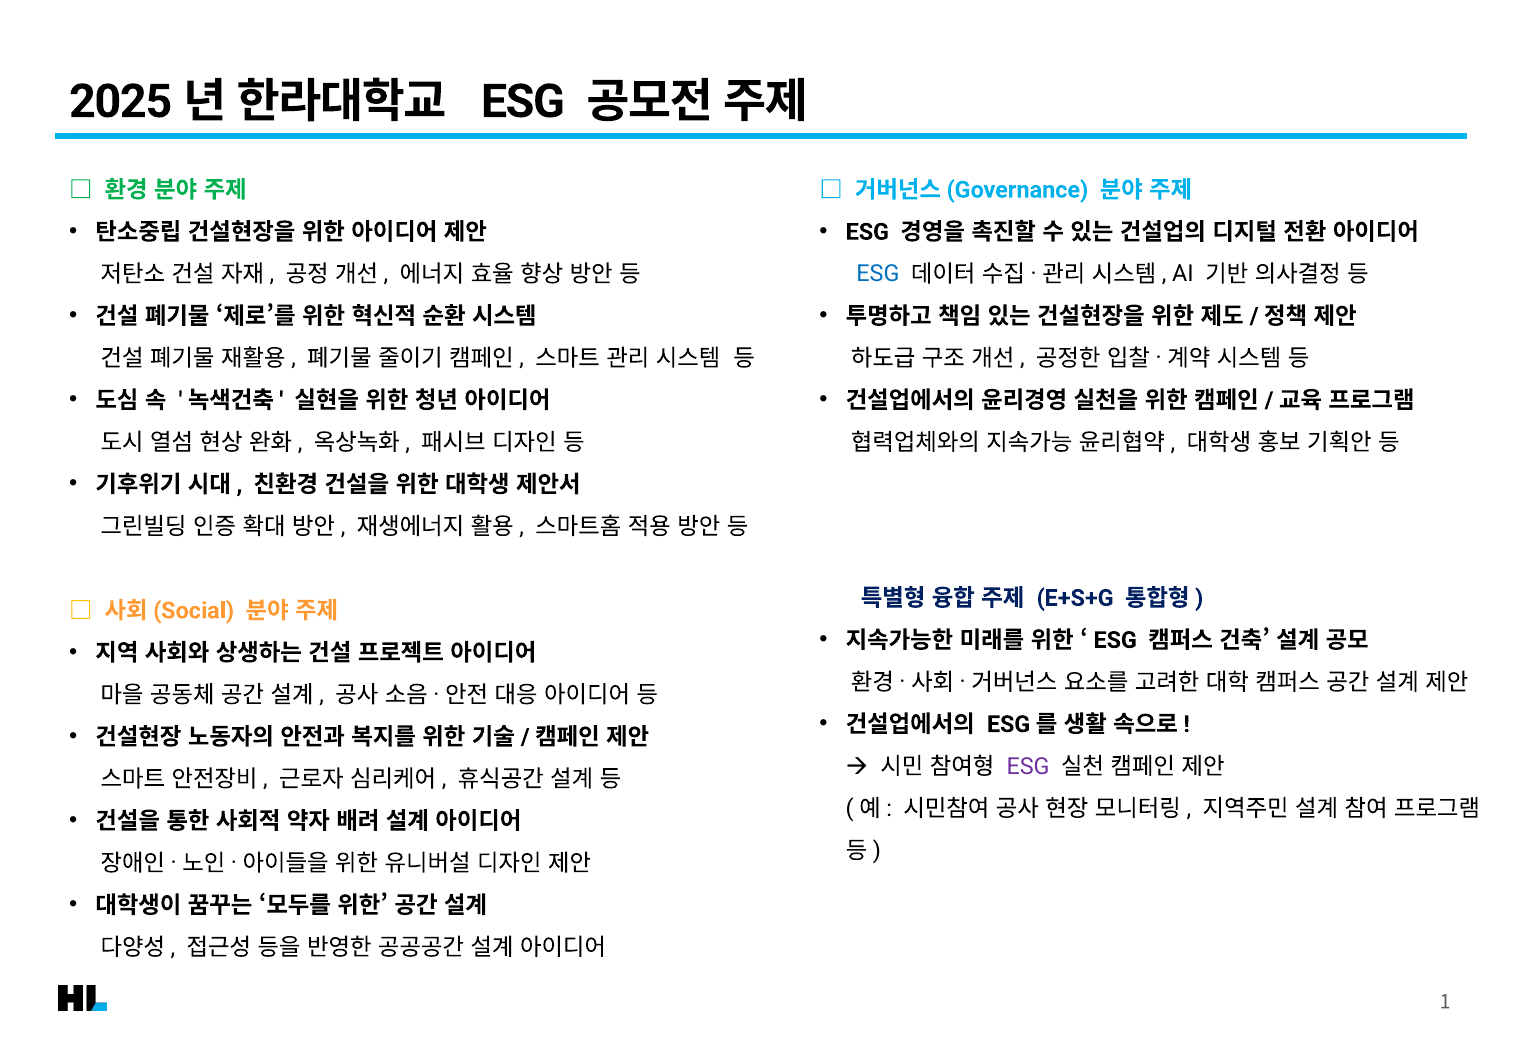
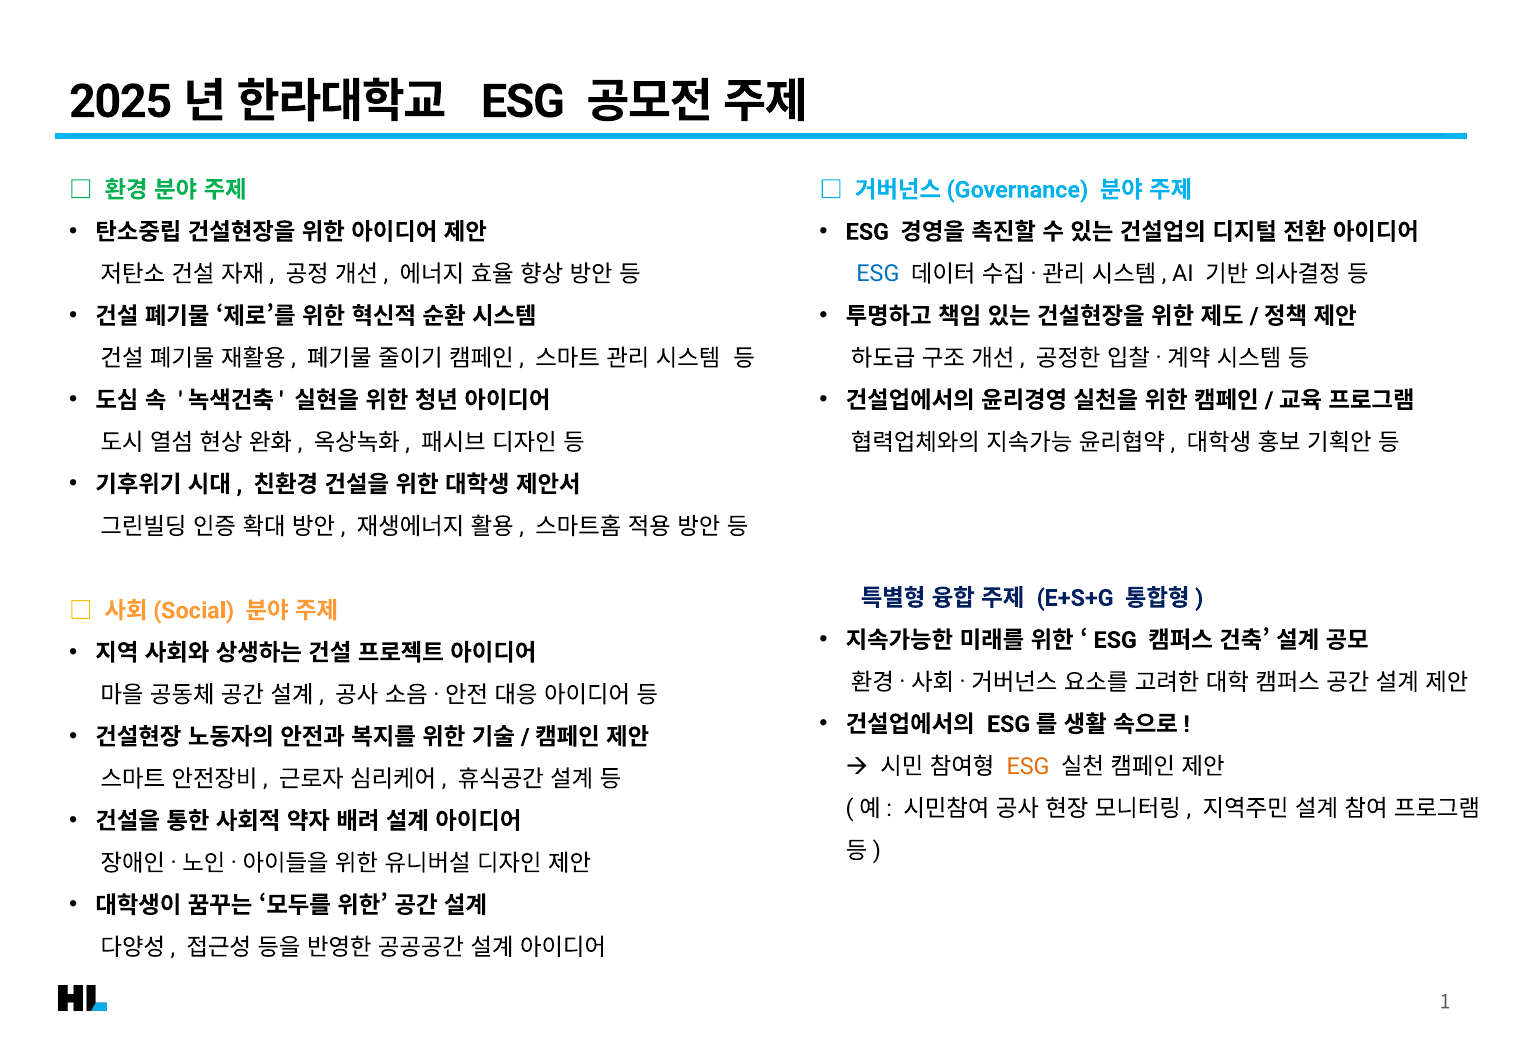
ESG colour: purple -> orange (1028, 767)
